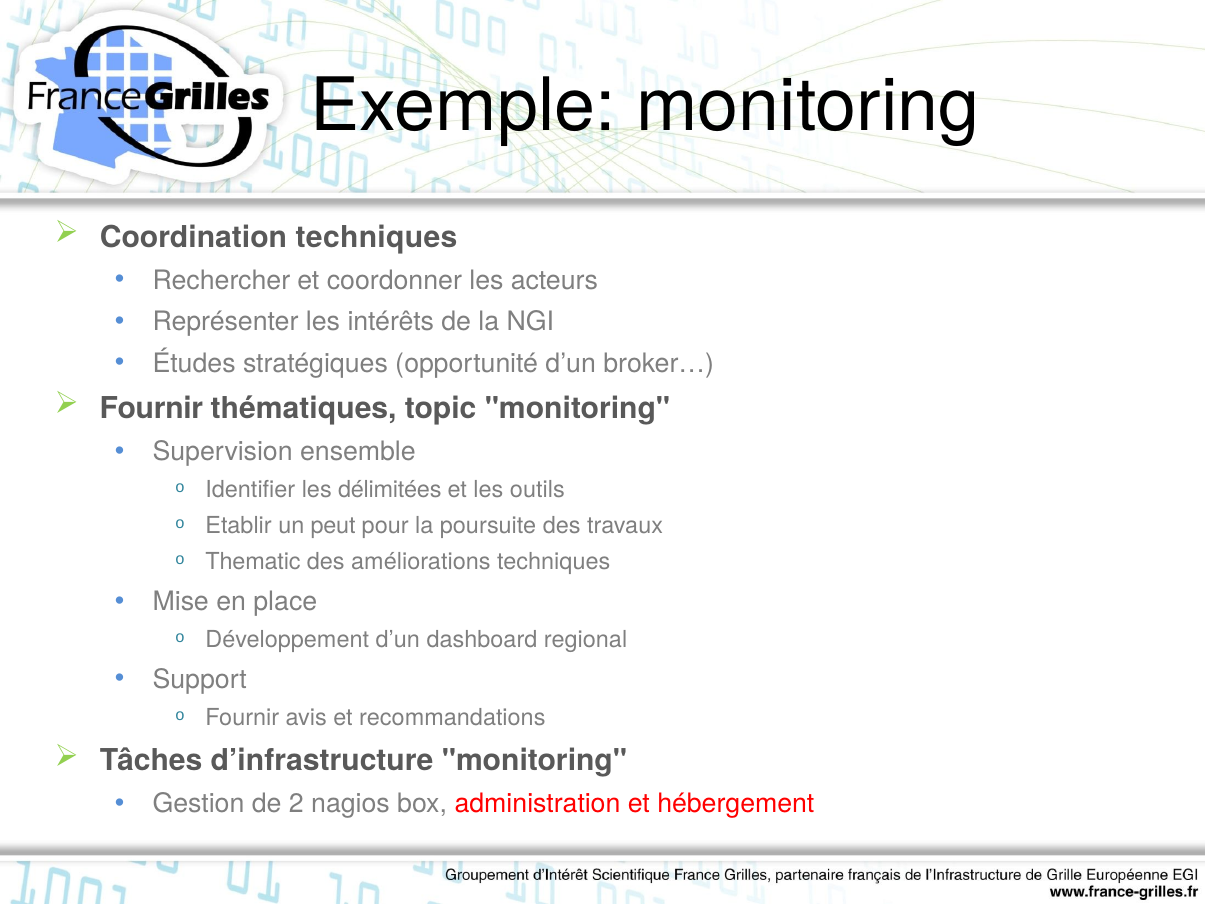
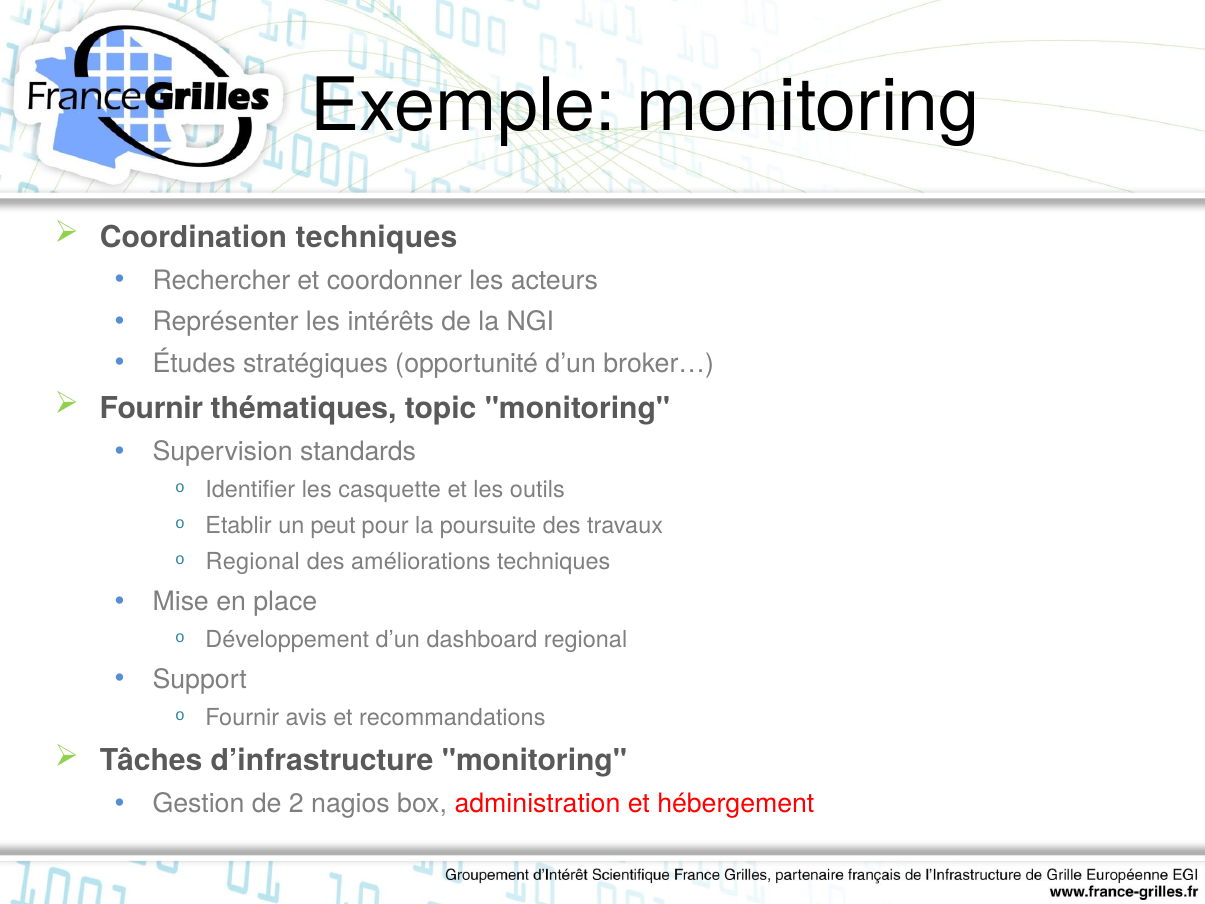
ensemble: ensemble -> standards (358, 452)
délimitées: délimitées -> casquette (390, 490)
Thematic: Thematic -> Regional (253, 562)
